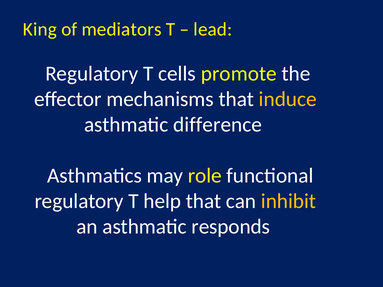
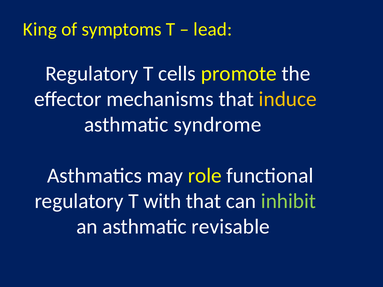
mediators: mediators -> symptoms (122, 29)
difference: difference -> syndrome (217, 125)
help: help -> with (162, 201)
inhibit colour: yellow -> light green (289, 201)
responds: responds -> revisable (231, 227)
